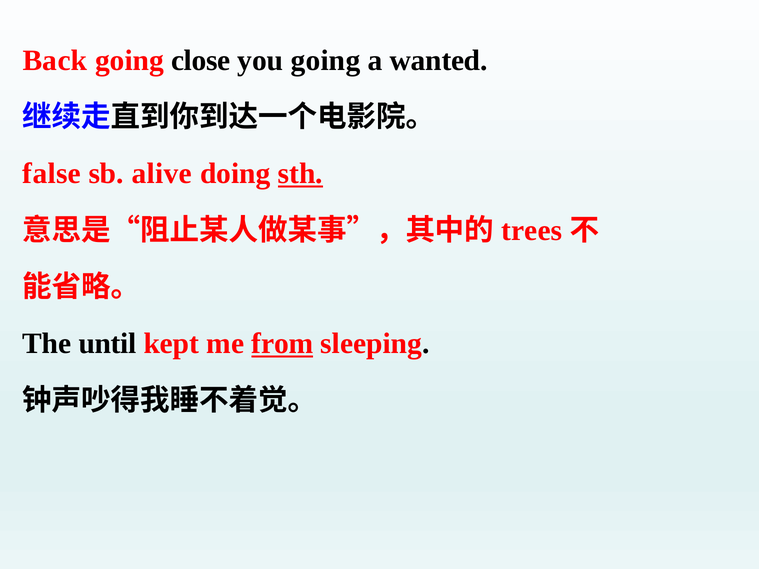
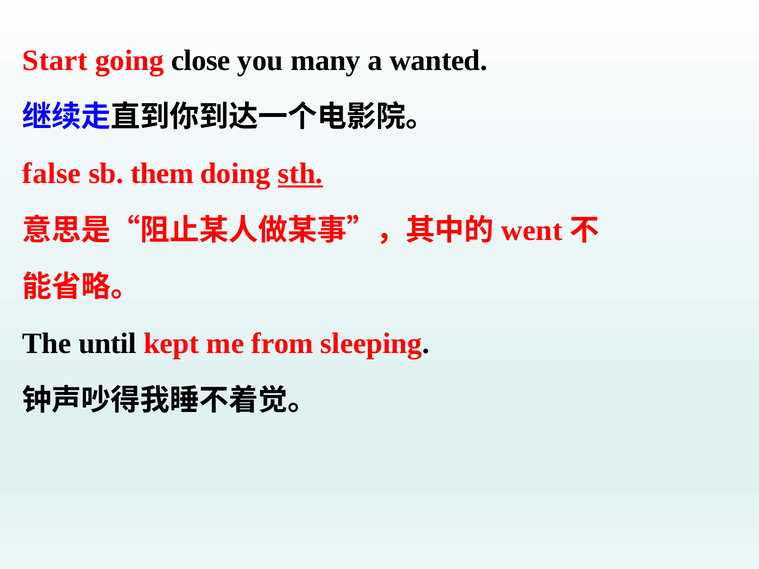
Back: Back -> Start (55, 60)
you going: going -> many (326, 60)
alive: alive -> them (162, 174)
trees: trees -> went (532, 231)
from underline: present -> none (282, 344)
